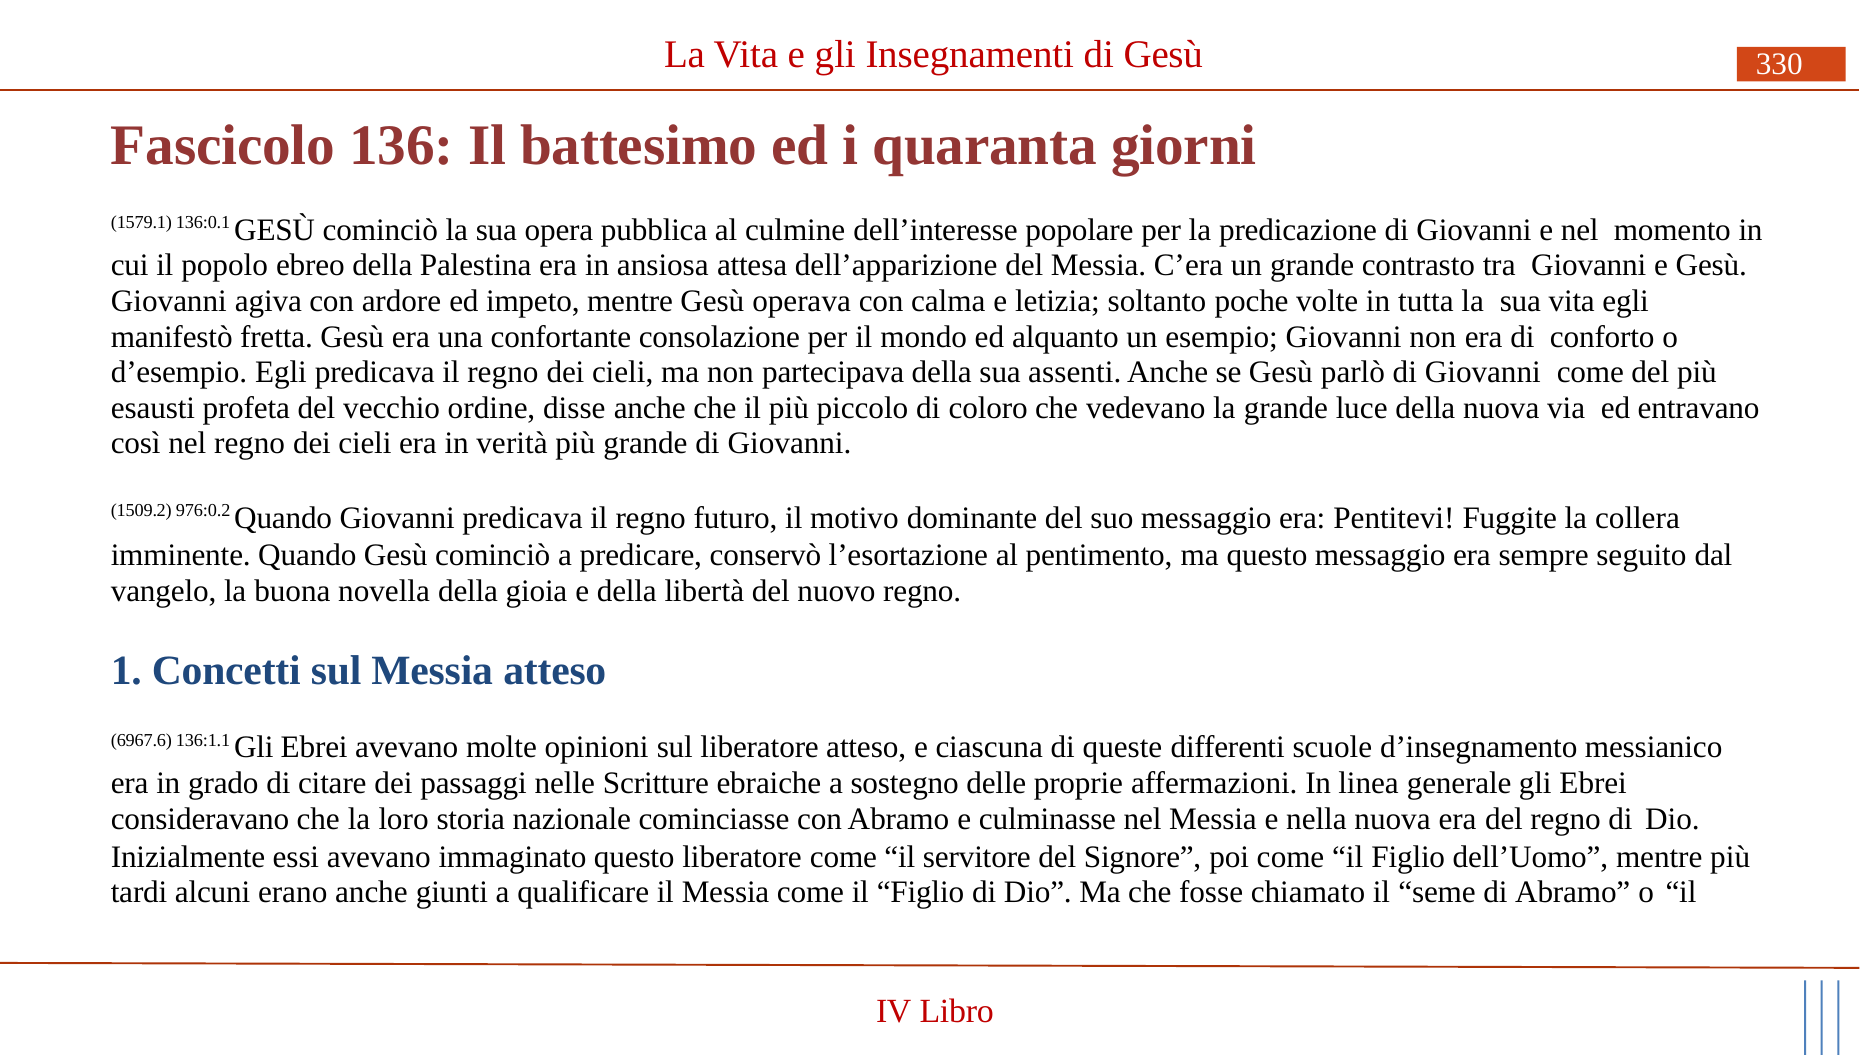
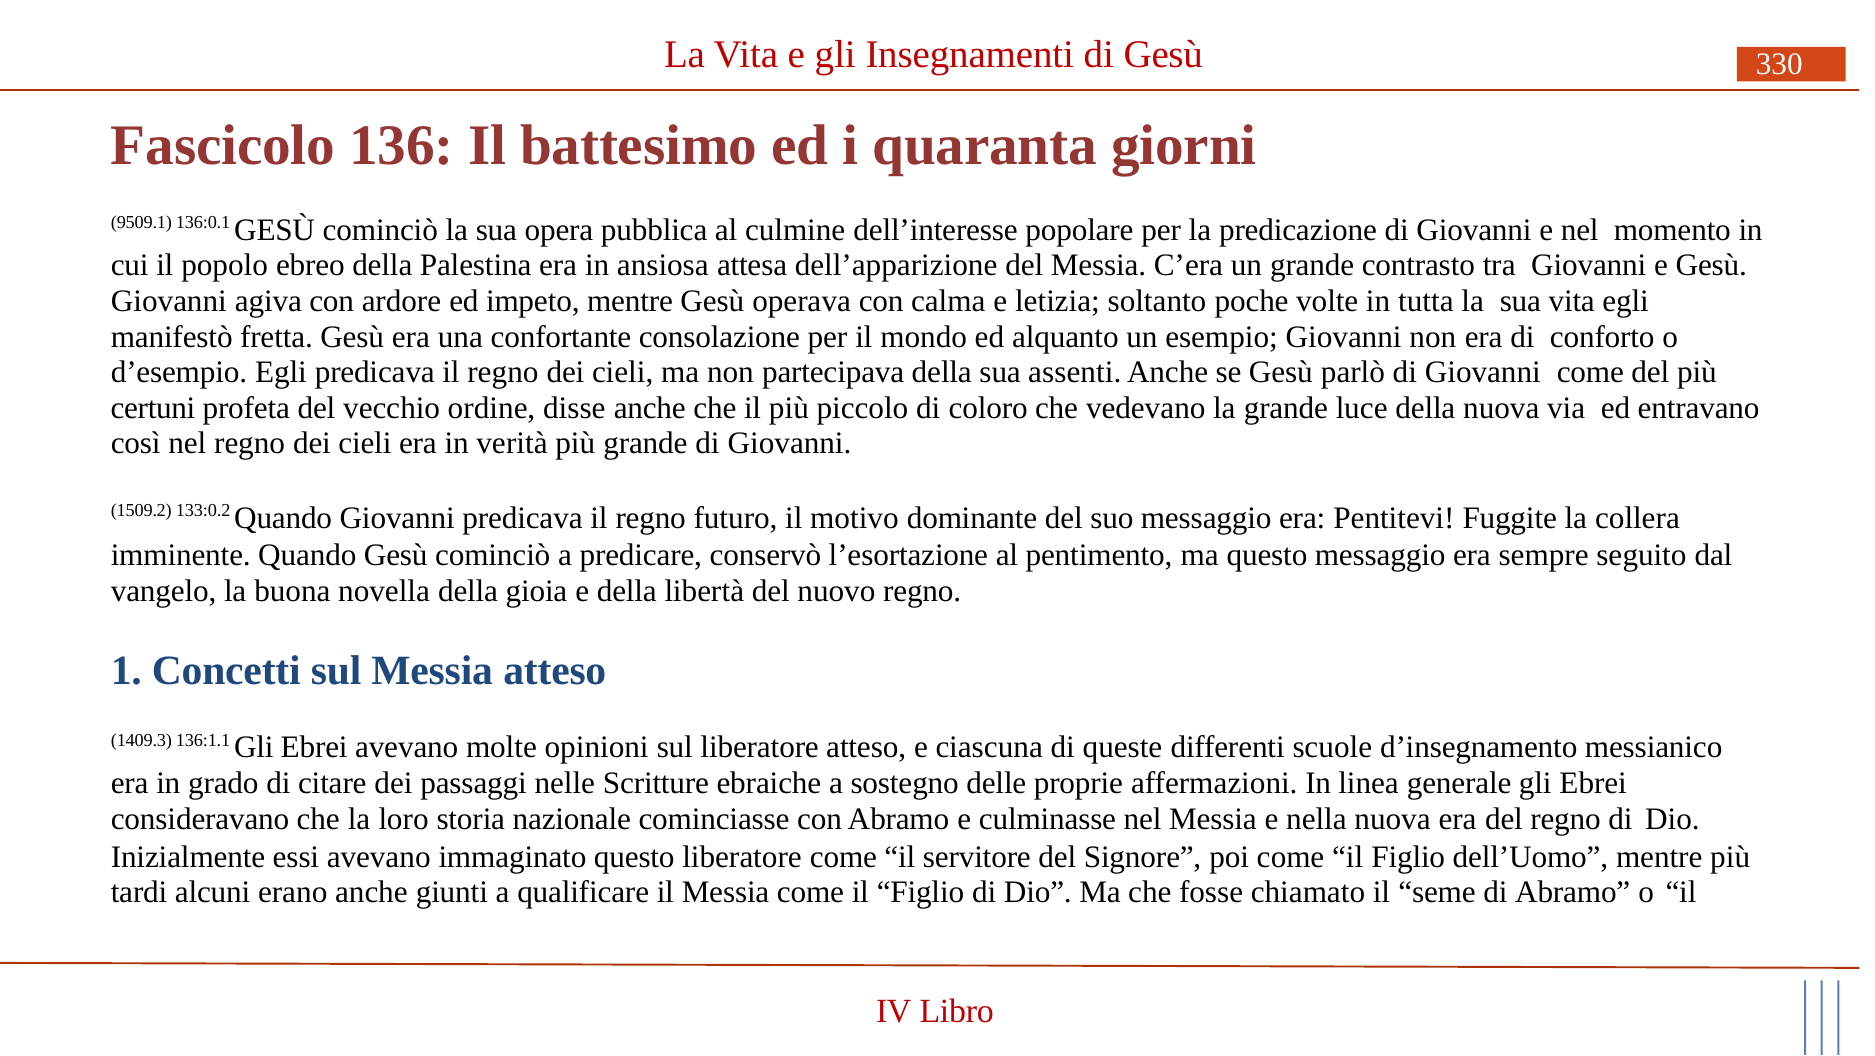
1579.1: 1579.1 -> 9509.1 (141, 222)
esausti: esausti -> certuni (153, 408)
976:0.2: 976:0.2 -> 133:0.2 (203, 510)
6967.6: 6967.6 -> 1409.3 (141, 740)
